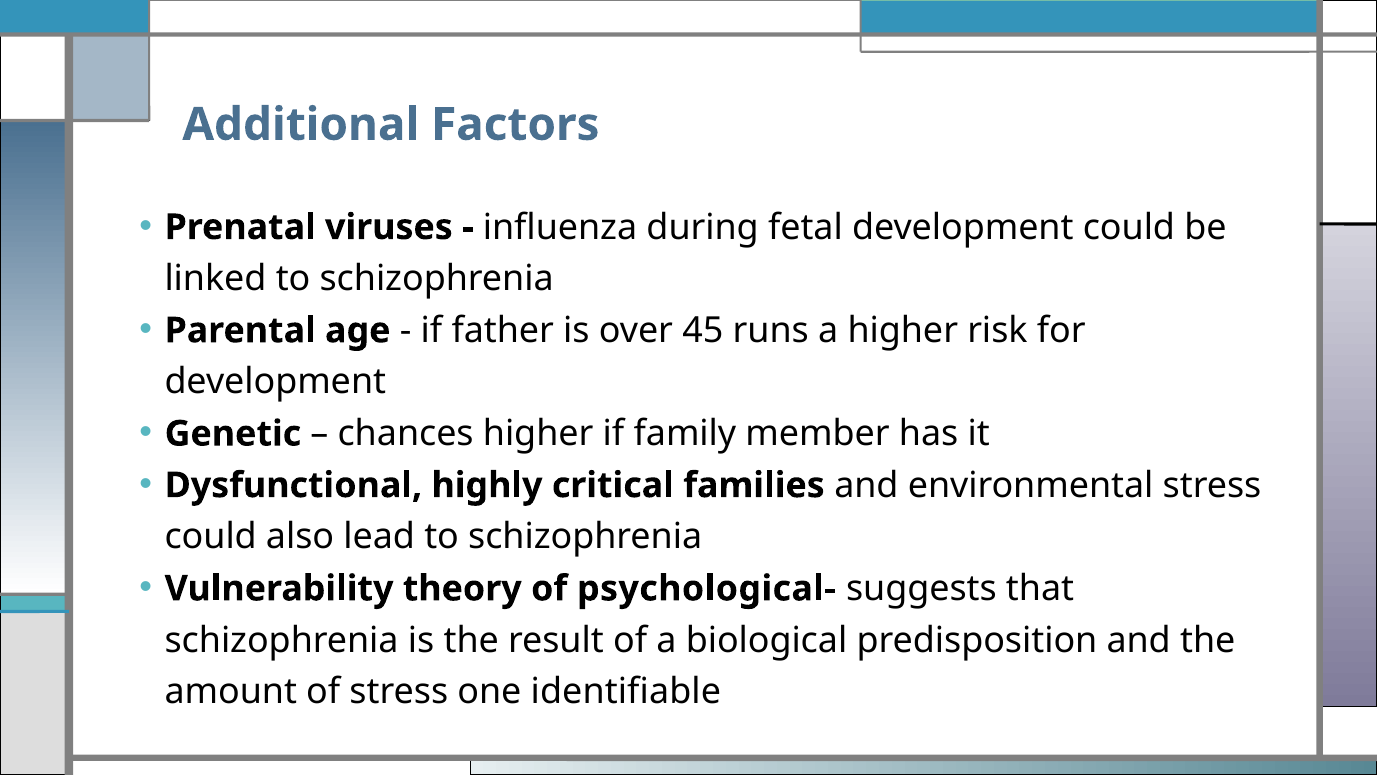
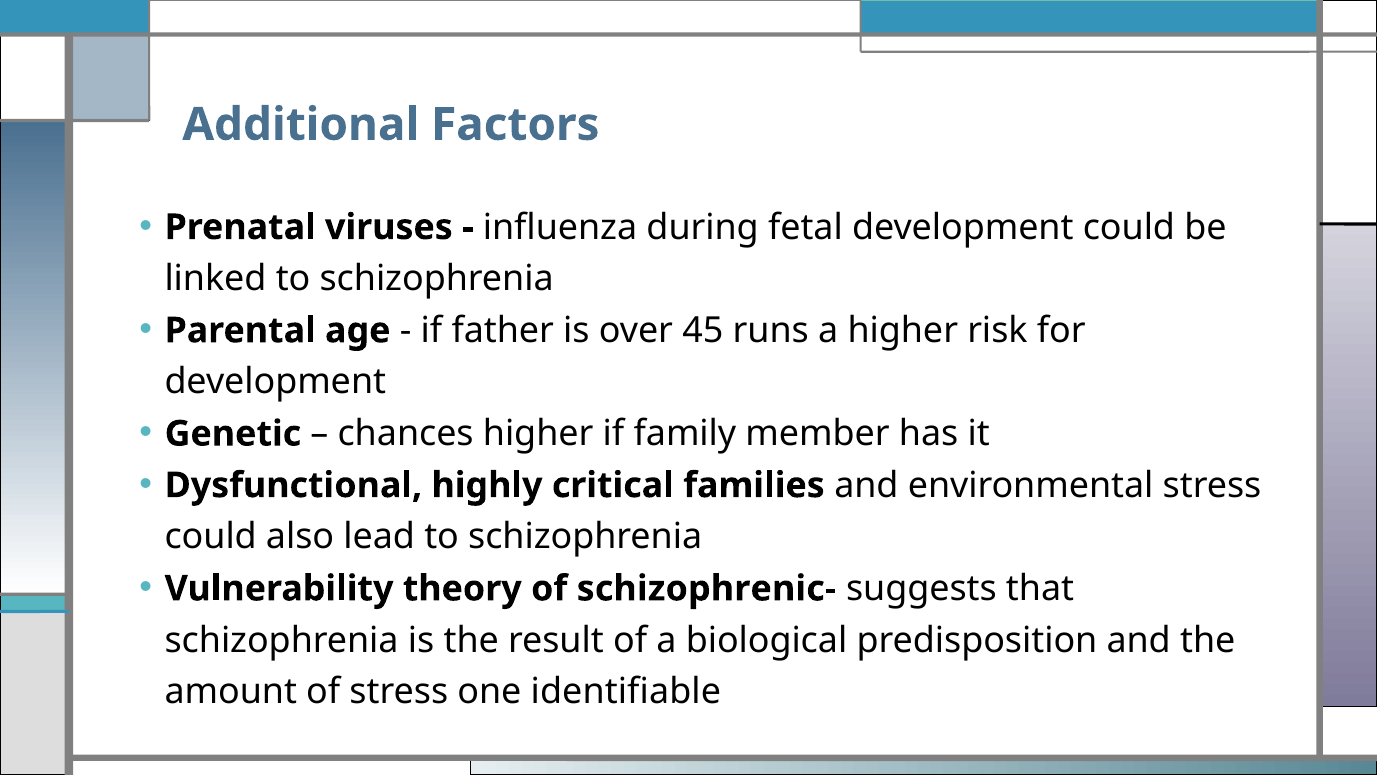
psychological-: psychological- -> schizophrenic- (707, 588)
